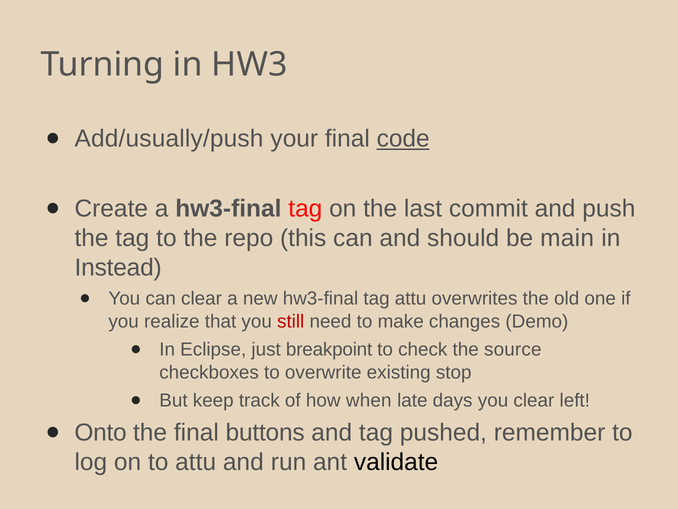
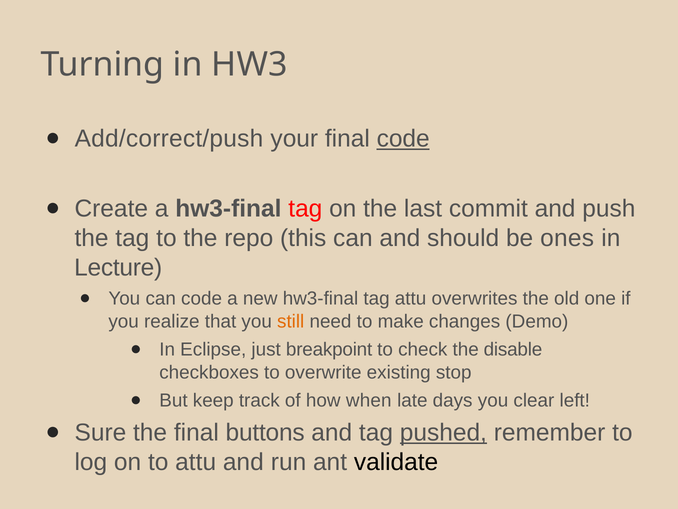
Add/usually/push: Add/usually/push -> Add/correct/push (169, 138)
main: main -> ones (567, 238)
Instead: Instead -> Lecture (118, 267)
can clear: clear -> code (202, 298)
still colour: red -> orange (291, 321)
source: source -> disable (513, 349)
Onto: Onto -> Sure (100, 432)
pushed underline: none -> present (443, 432)
